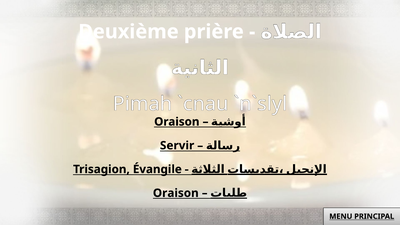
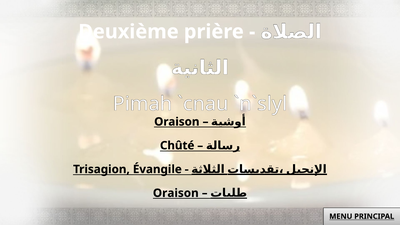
Servir: Servir -> Chûté (177, 146)
